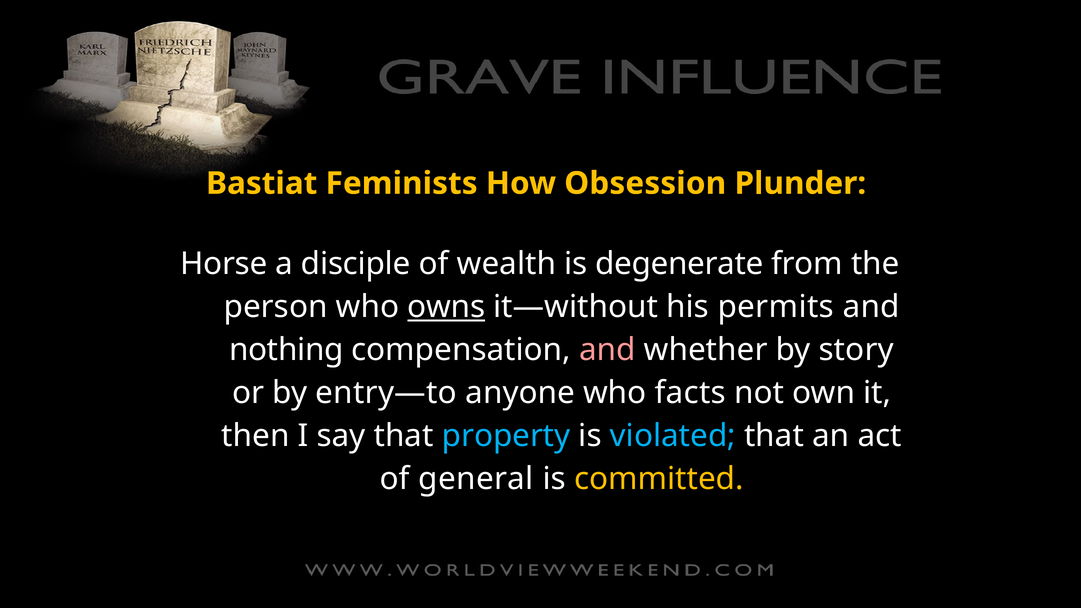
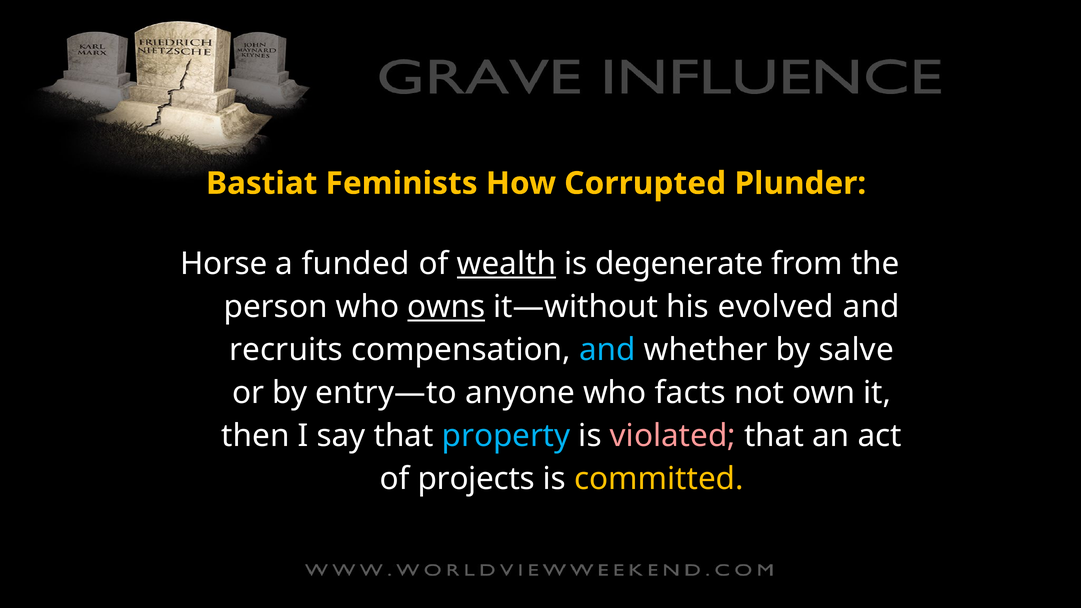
Obsession: Obsession -> Corrupted (645, 183)
disciple: disciple -> funded (356, 264)
wealth underline: none -> present (506, 264)
permits: permits -> evolved (776, 307)
nothing: nothing -> recruits (286, 350)
and colour: pink -> light blue (607, 350)
story: story -> salve (856, 350)
violated colour: light blue -> pink (673, 436)
general: general -> projects (476, 479)
